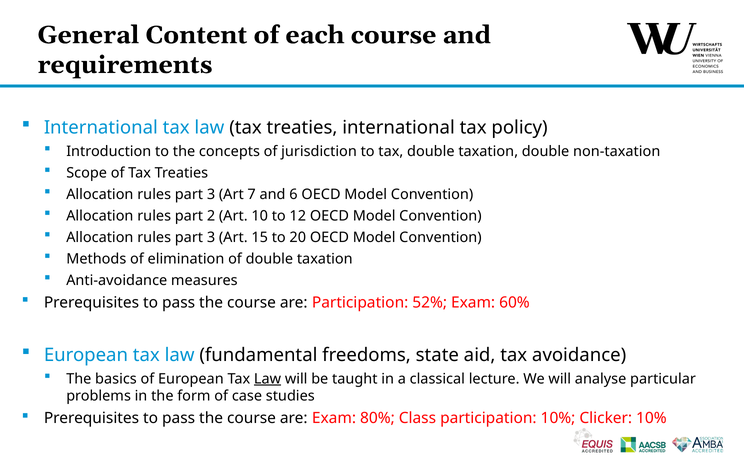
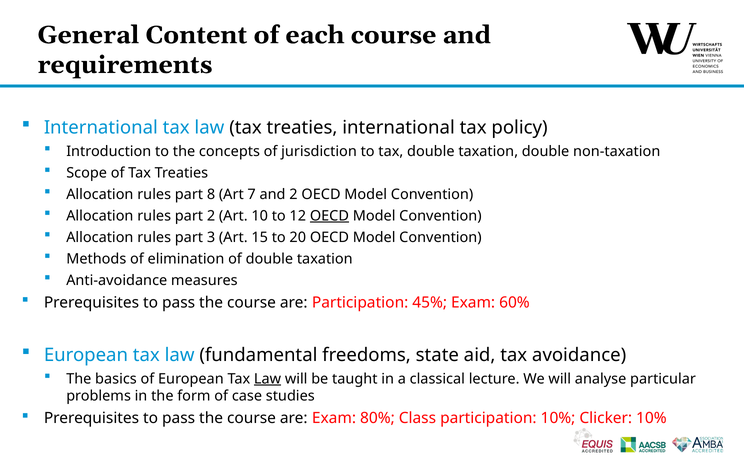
3: 3 -> 8 (211, 194)
and 6: 6 -> 2 (294, 194)
OECD underline: none -> present (329, 216)
52%: 52% -> 45% (430, 303)
